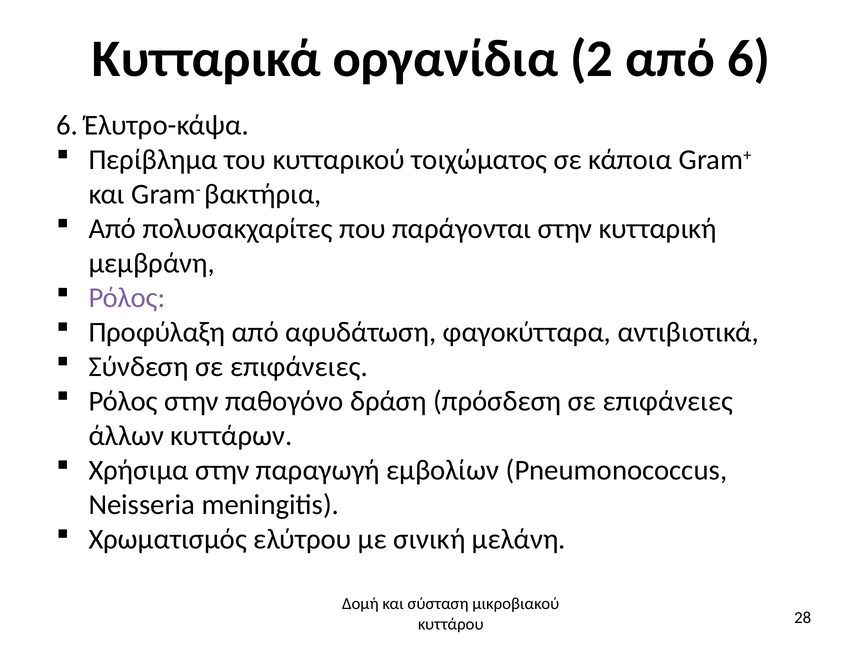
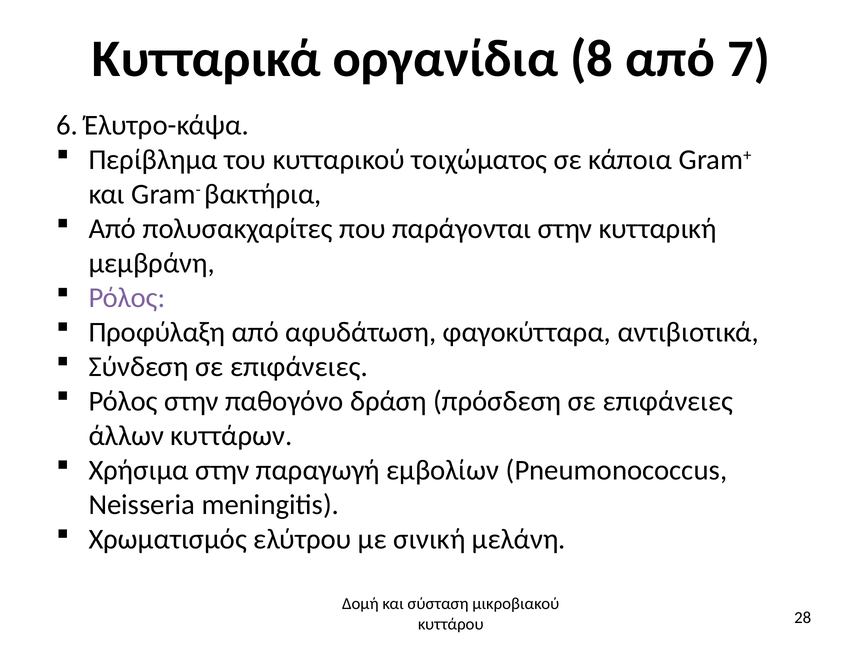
2: 2 -> 8 (592, 59)
από 6: 6 -> 7 (749, 59)
